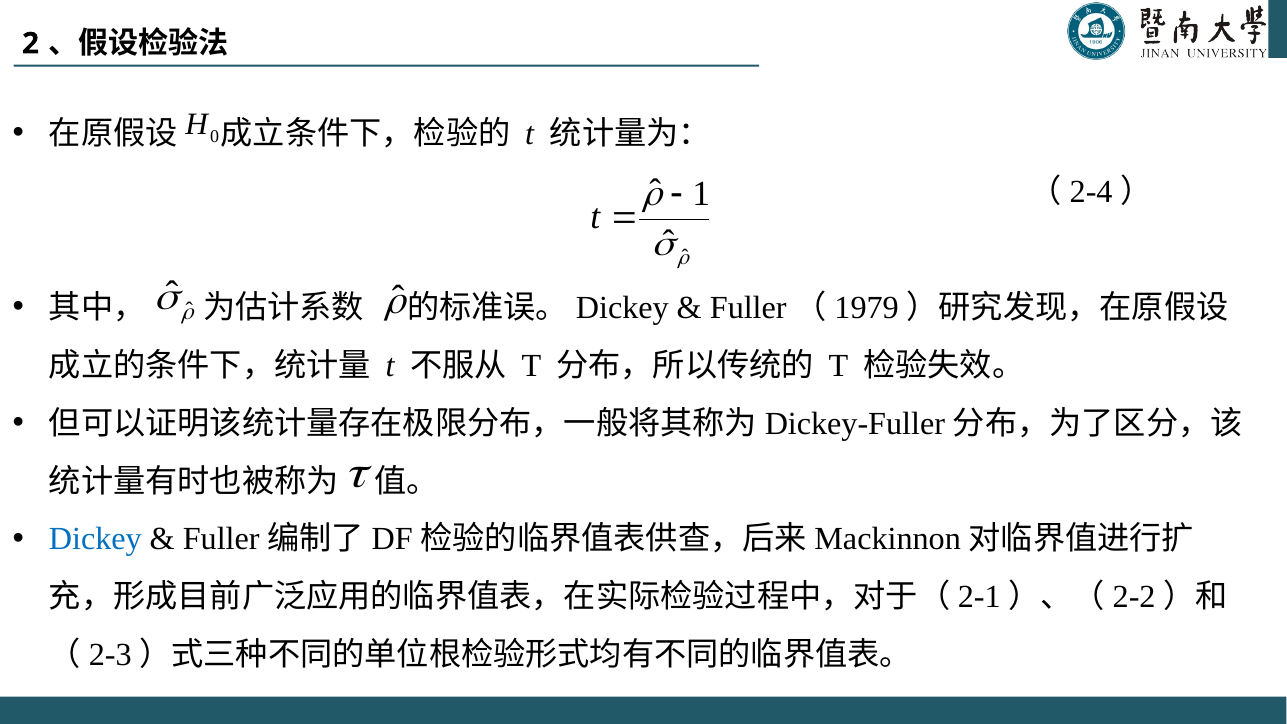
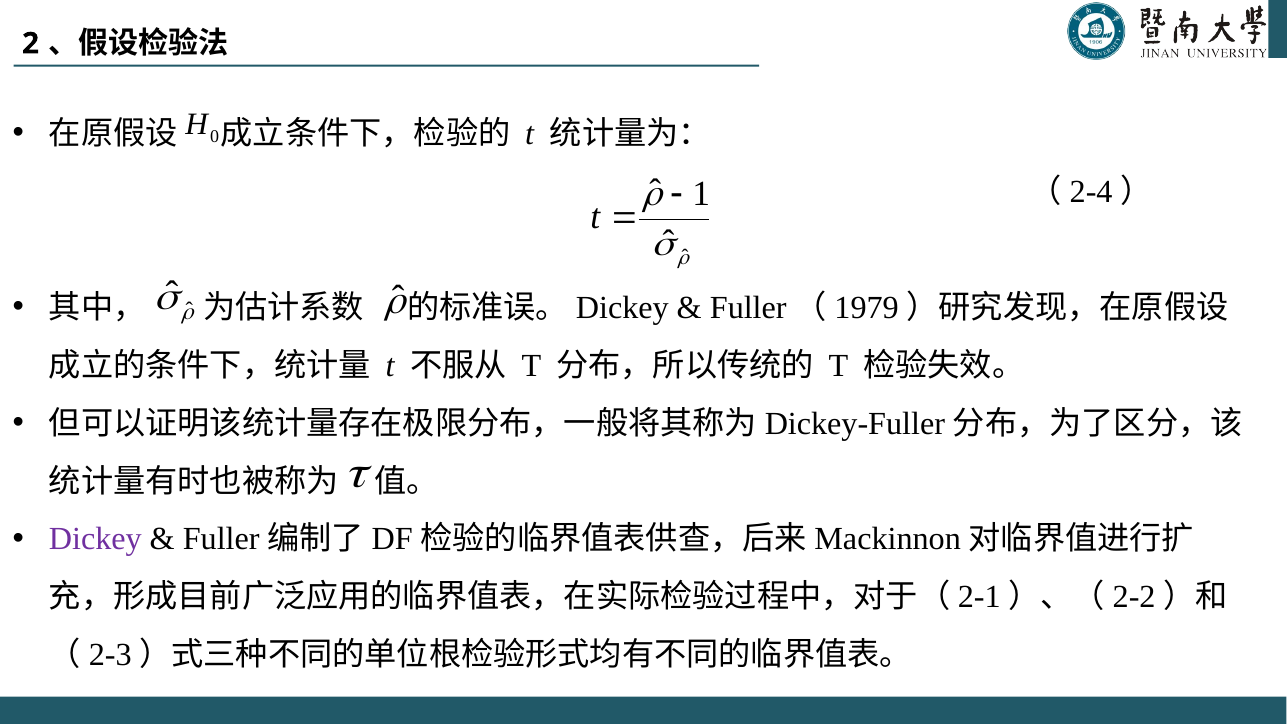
Dickey colour: blue -> purple (95, 540)
